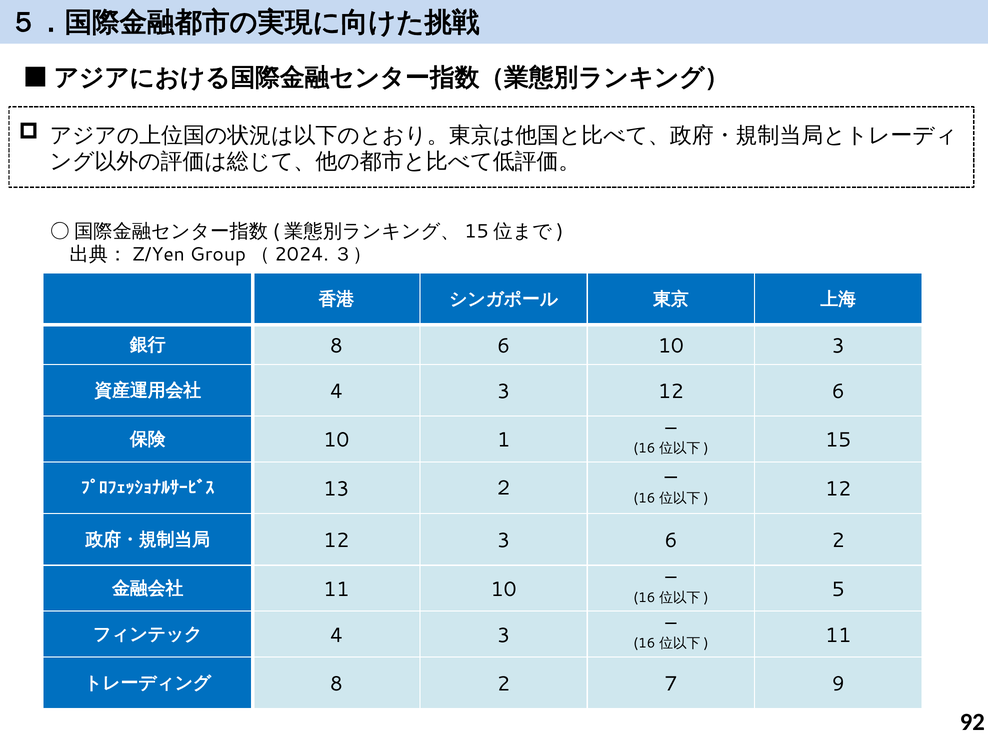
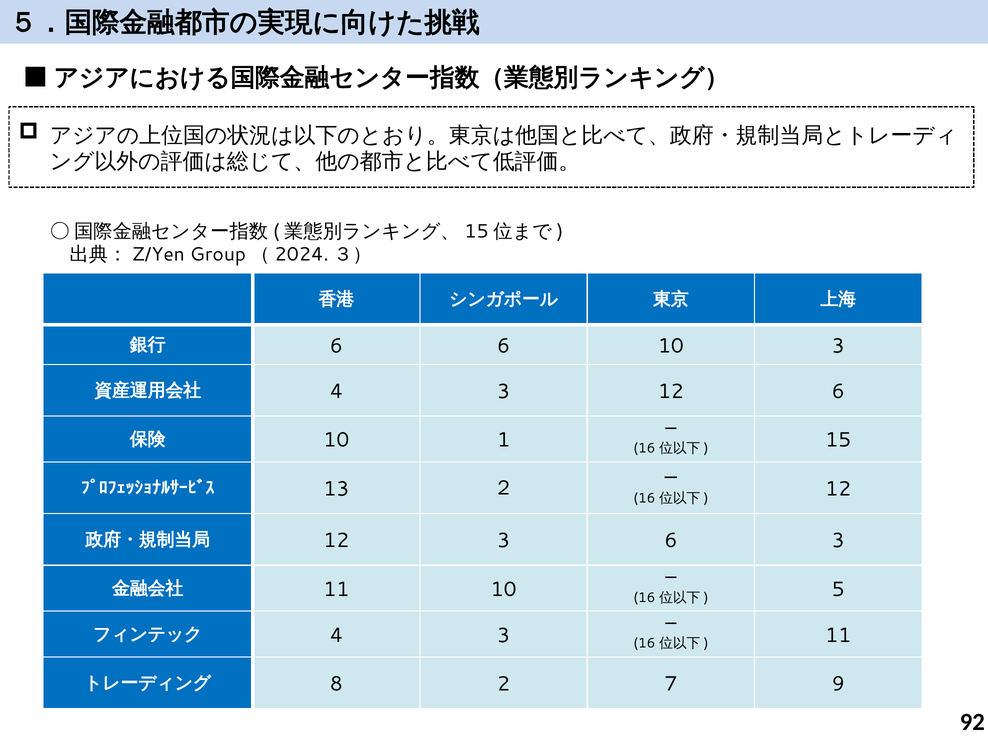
8: 8 -> 6 (336, 346)
6 2: 2 -> 3 (838, 541)
